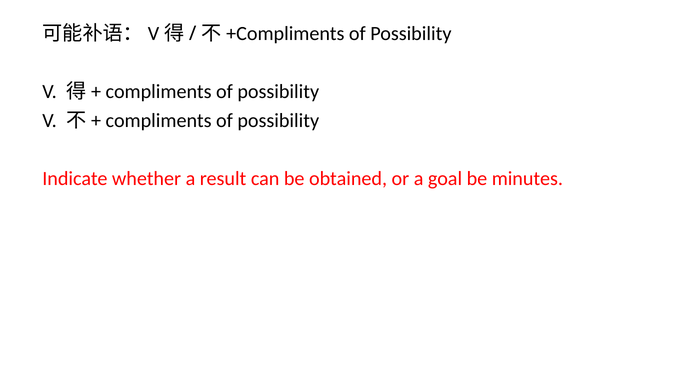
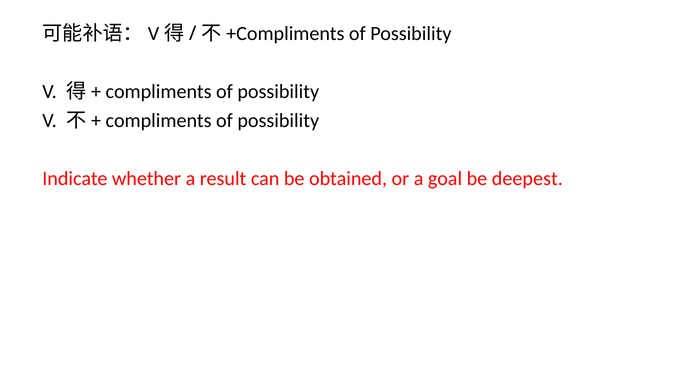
minutes: minutes -> deepest (527, 179)
